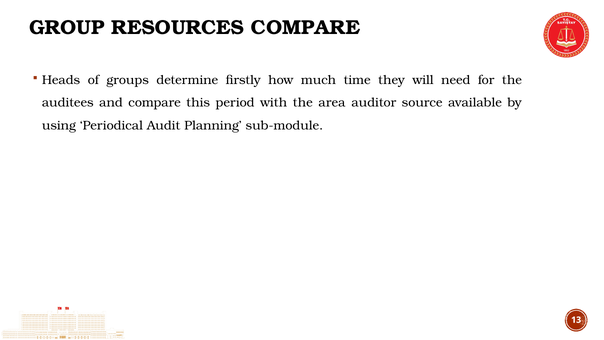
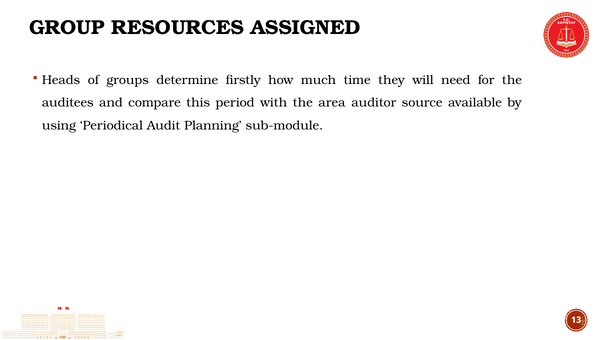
RESOURCES COMPARE: COMPARE -> ASSIGNED (306, 28)
